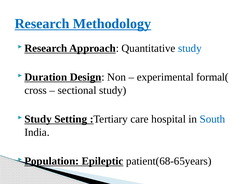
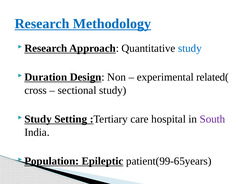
formal(: formal( -> related( (212, 77)
South colour: blue -> purple (212, 119)
patient(68-65years: patient(68-65years -> patient(99-65years (169, 161)
